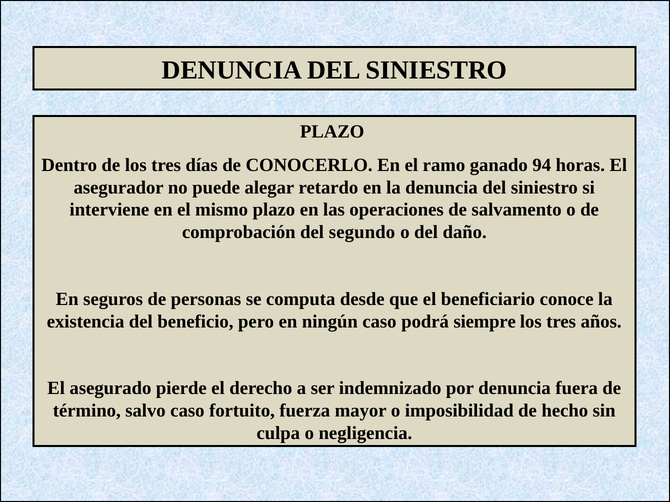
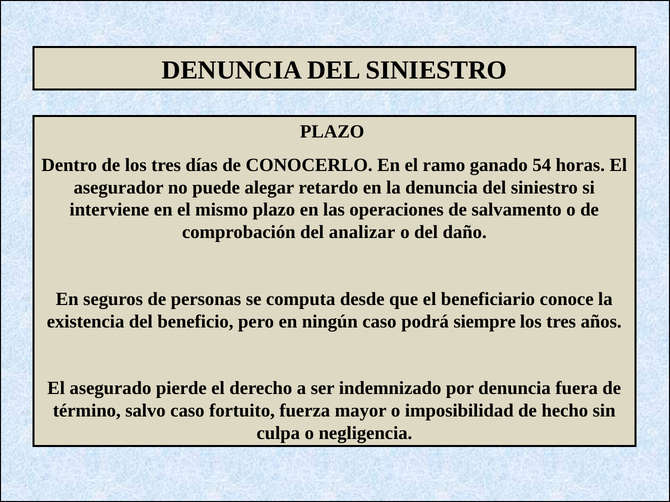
94: 94 -> 54 (542, 165)
segundo: segundo -> analizar (362, 232)
